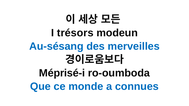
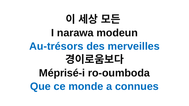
trésors: trésors -> narawa (75, 33)
Au-sésang: Au-sésang -> Au-trésors (56, 46)
